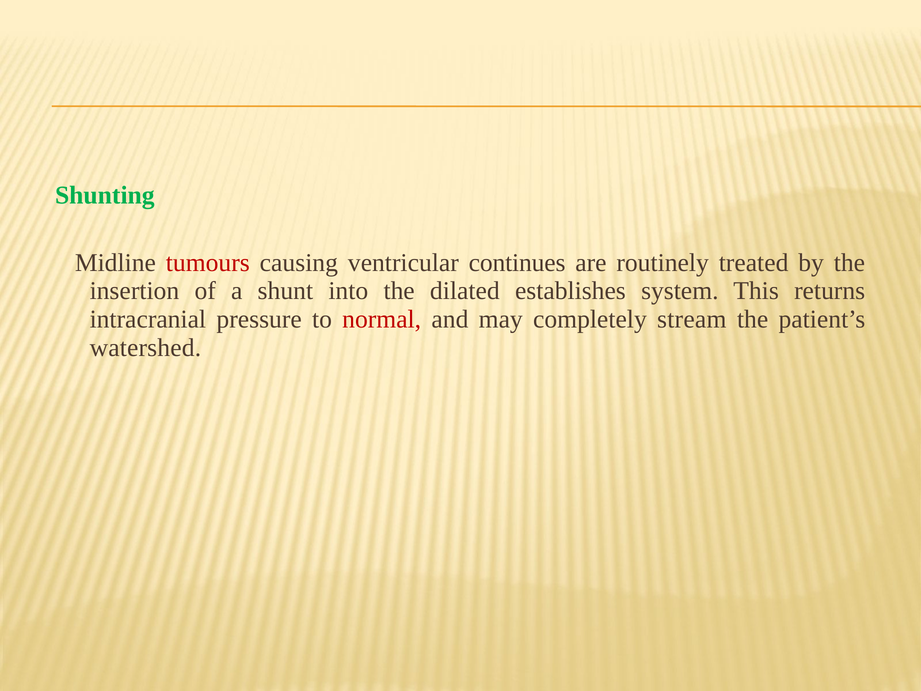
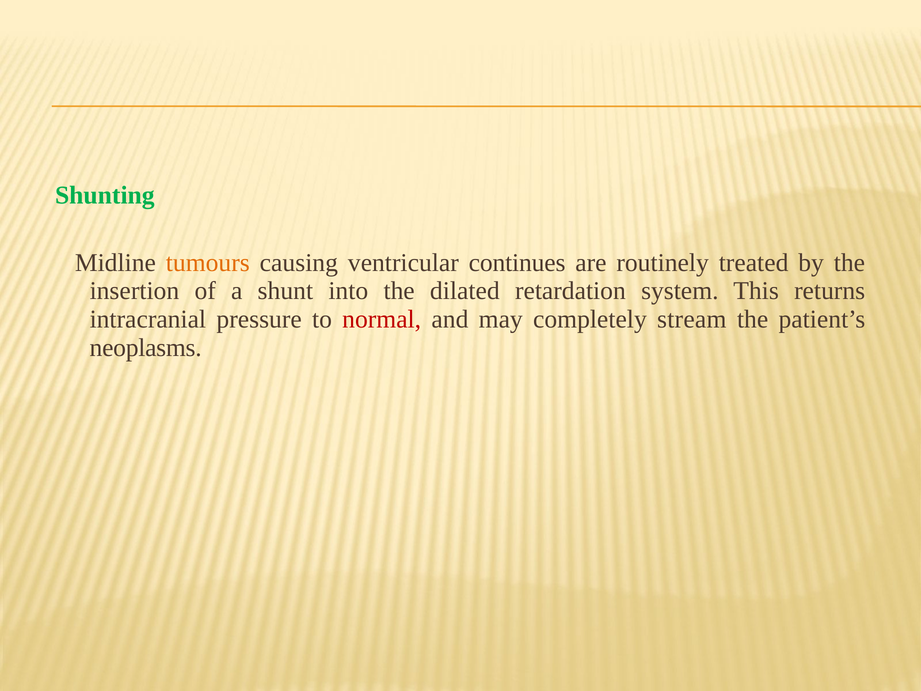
tumours colour: red -> orange (208, 262)
establishes: establishes -> retardation (570, 291)
watershed: watershed -> neoplasms (146, 348)
